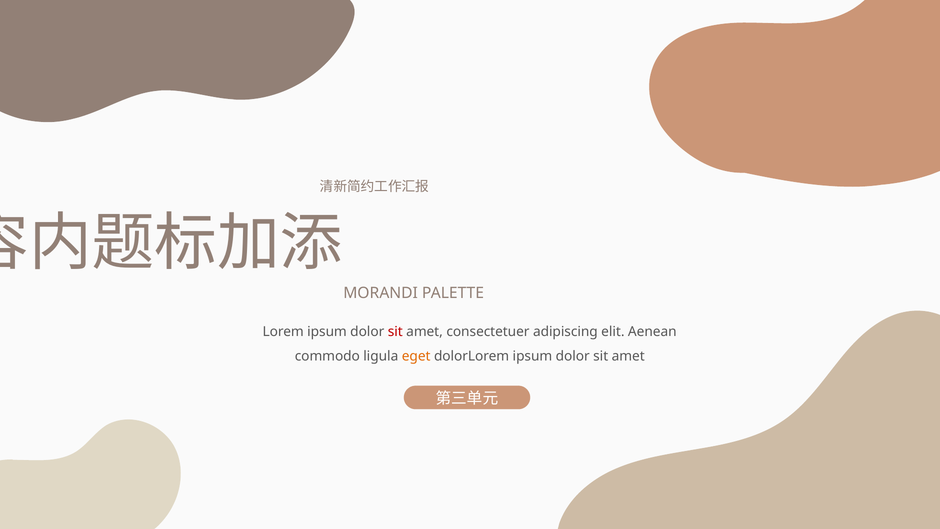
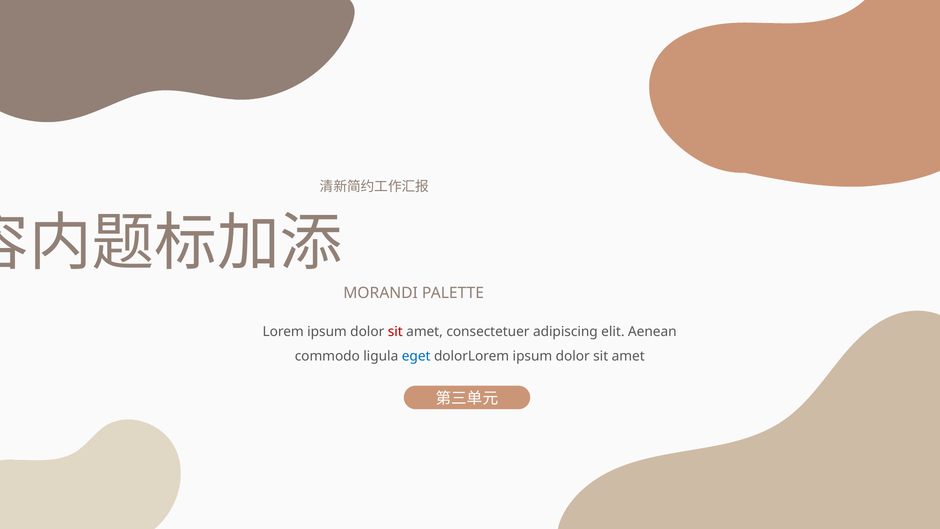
eget colour: orange -> blue (416, 356)
